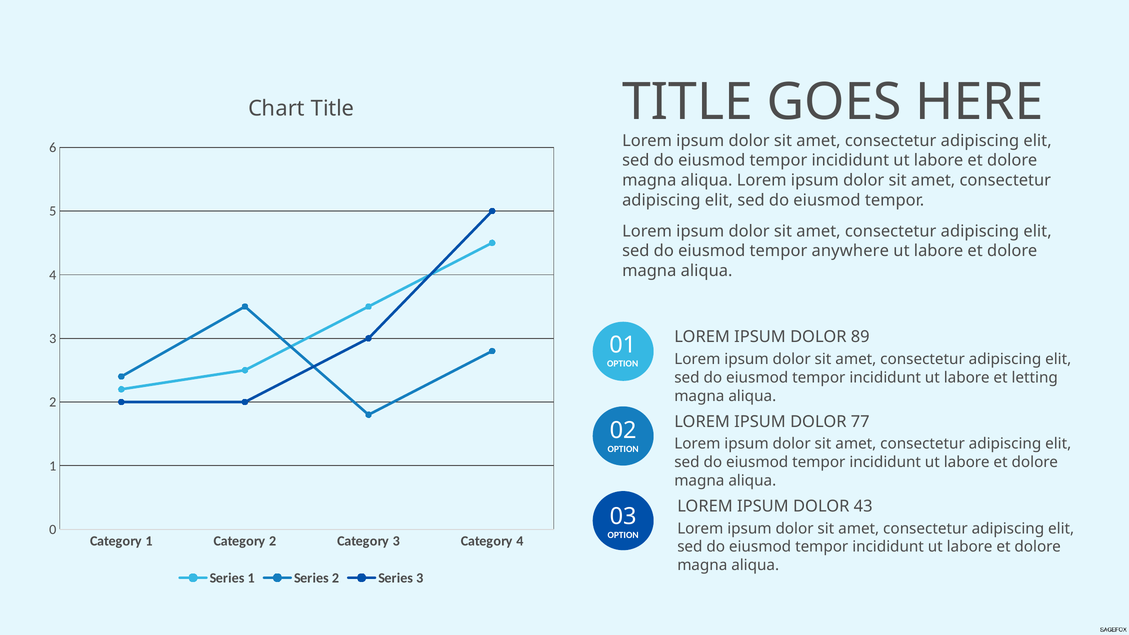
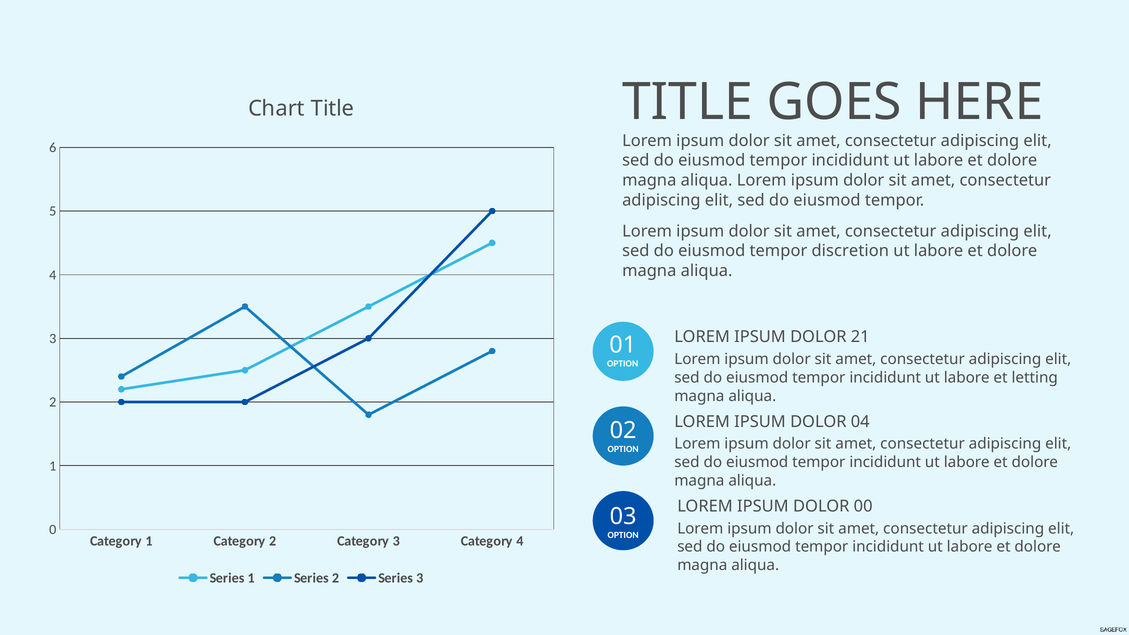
anywhere: anywhere -> discretion (850, 251)
89: 89 -> 21 (860, 337)
77: 77 -> 04 (860, 422)
43: 43 -> 00 (863, 506)
